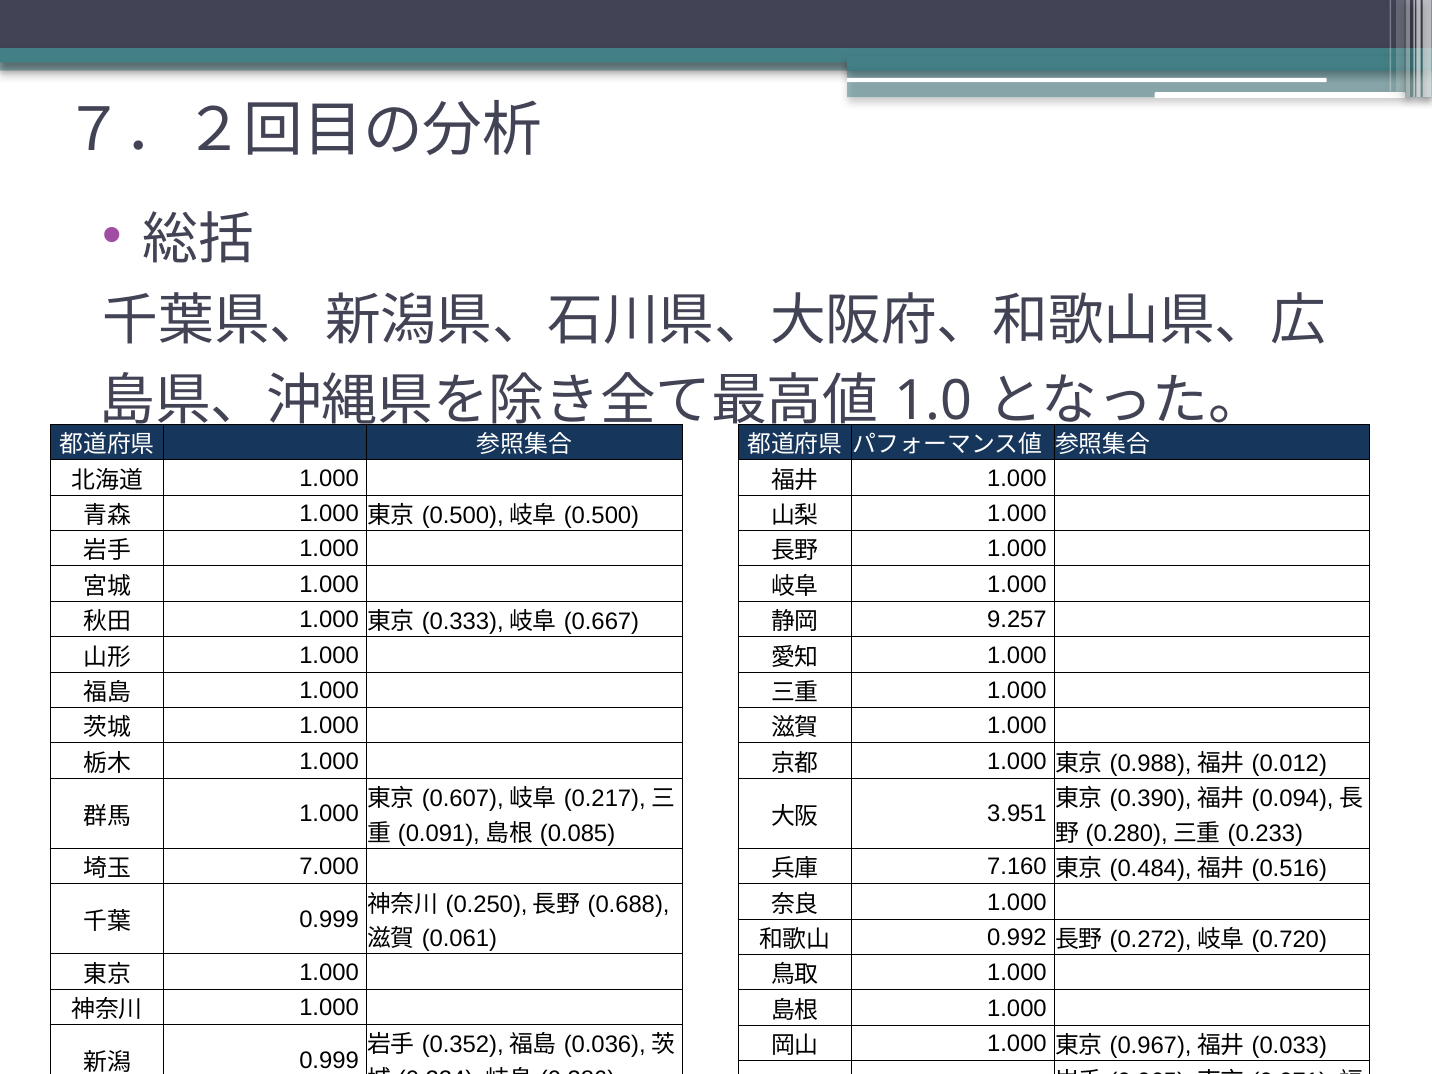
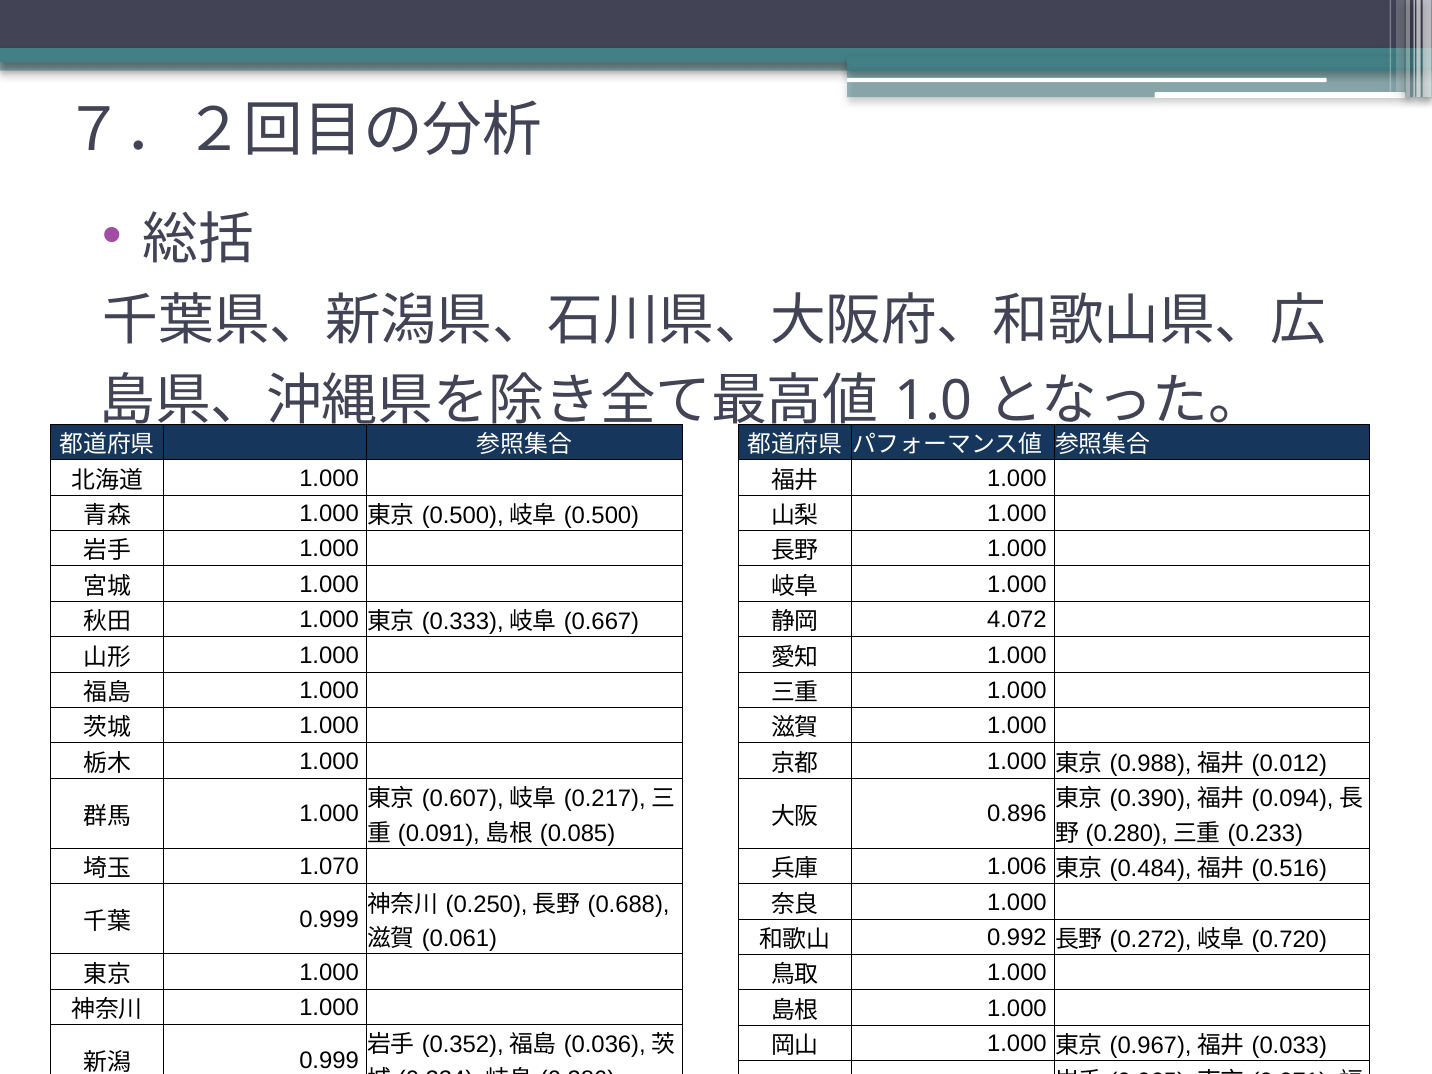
9.257: 9.257 -> 4.072 (1017, 620)
3.951: 3.951 -> 0.896 (1017, 814)
7.000: 7.000 -> 1.070 (329, 867)
7.160: 7.160 -> 1.006 (1017, 867)
